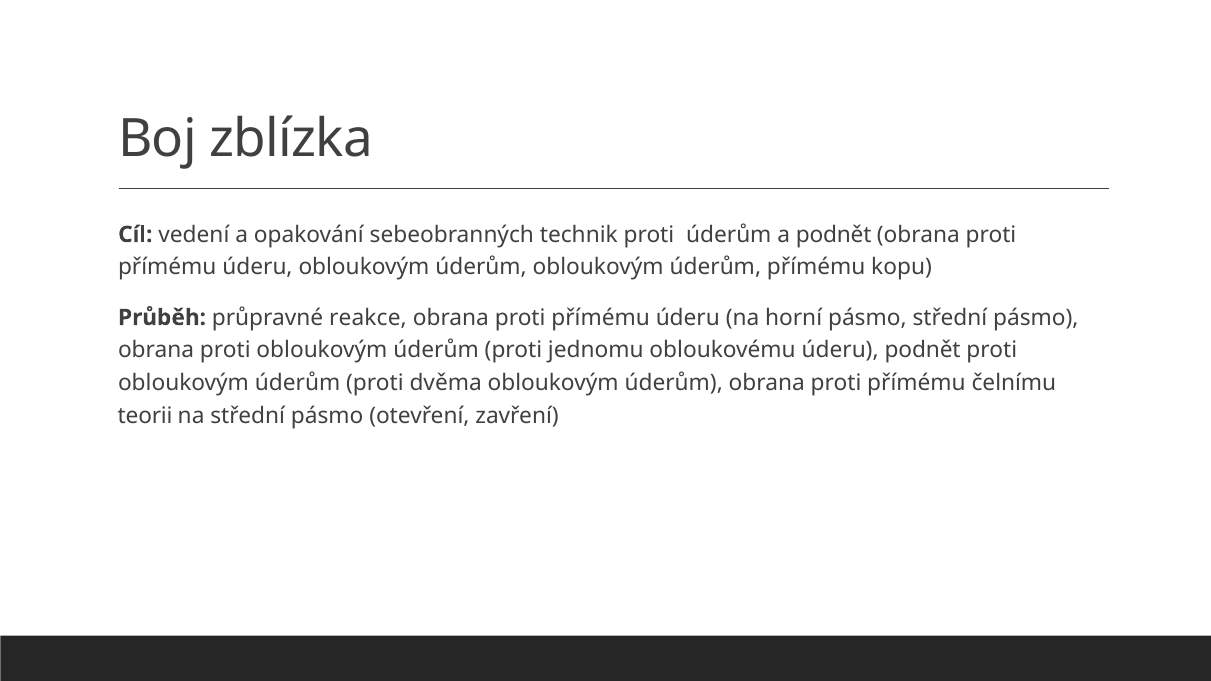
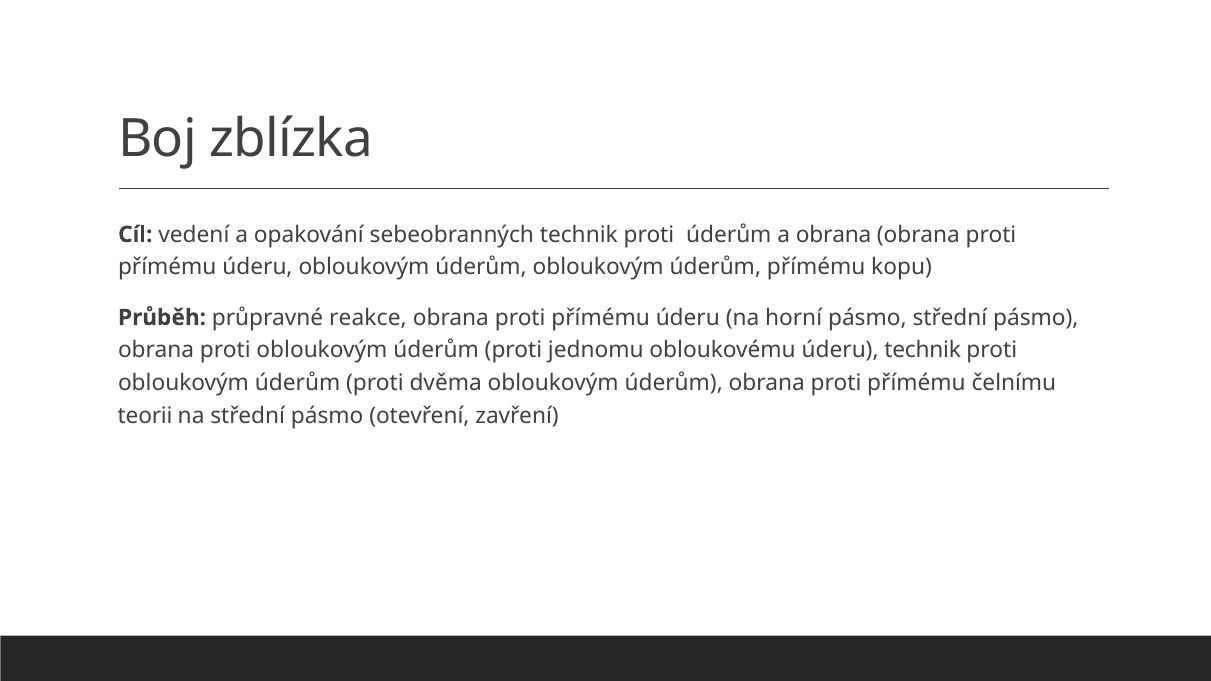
a podnět: podnět -> obrana (834, 235)
úderu podnět: podnět -> technik (923, 350)
